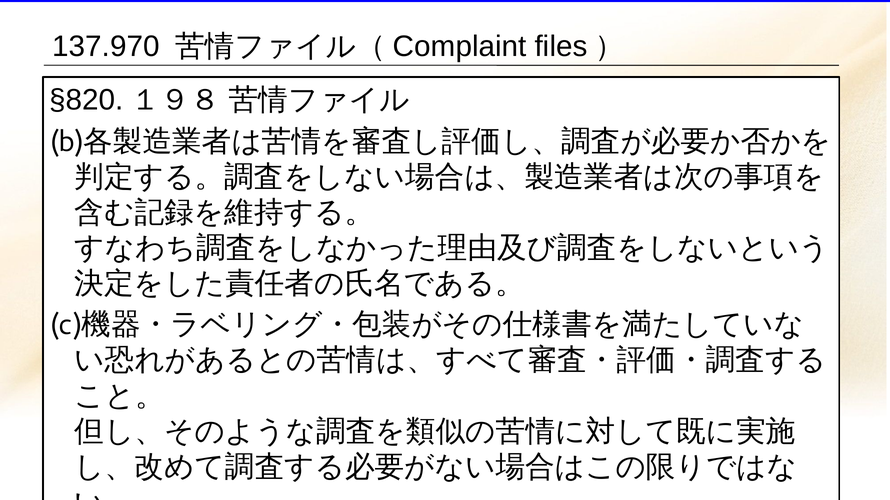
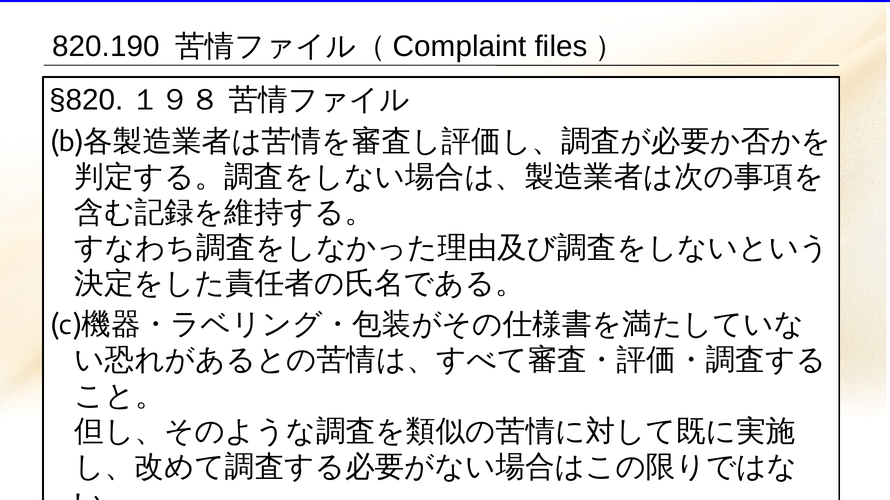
137.970: 137.970 -> 820.190 (106, 46)
